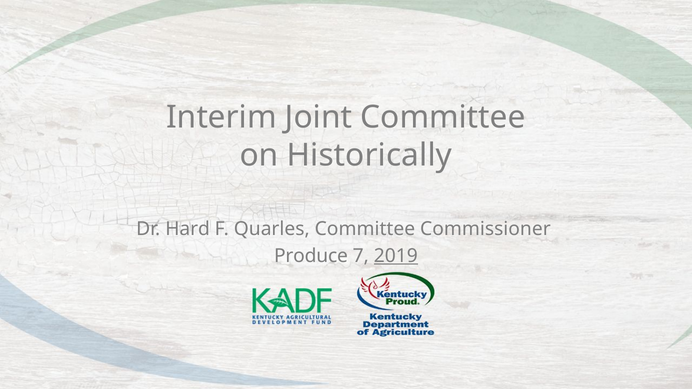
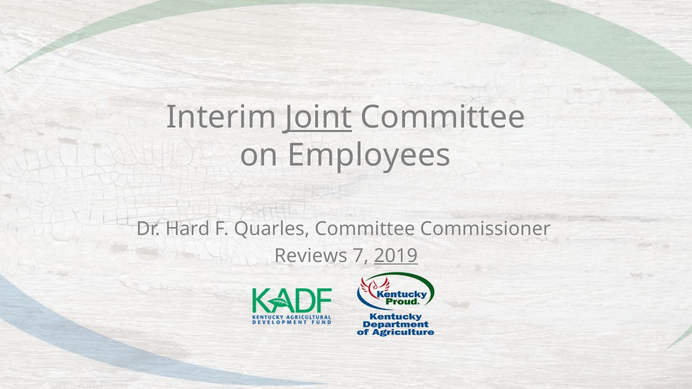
Joint underline: none -> present (319, 117)
Historically: Historically -> Employees (369, 155)
Produce: Produce -> Reviews (311, 256)
